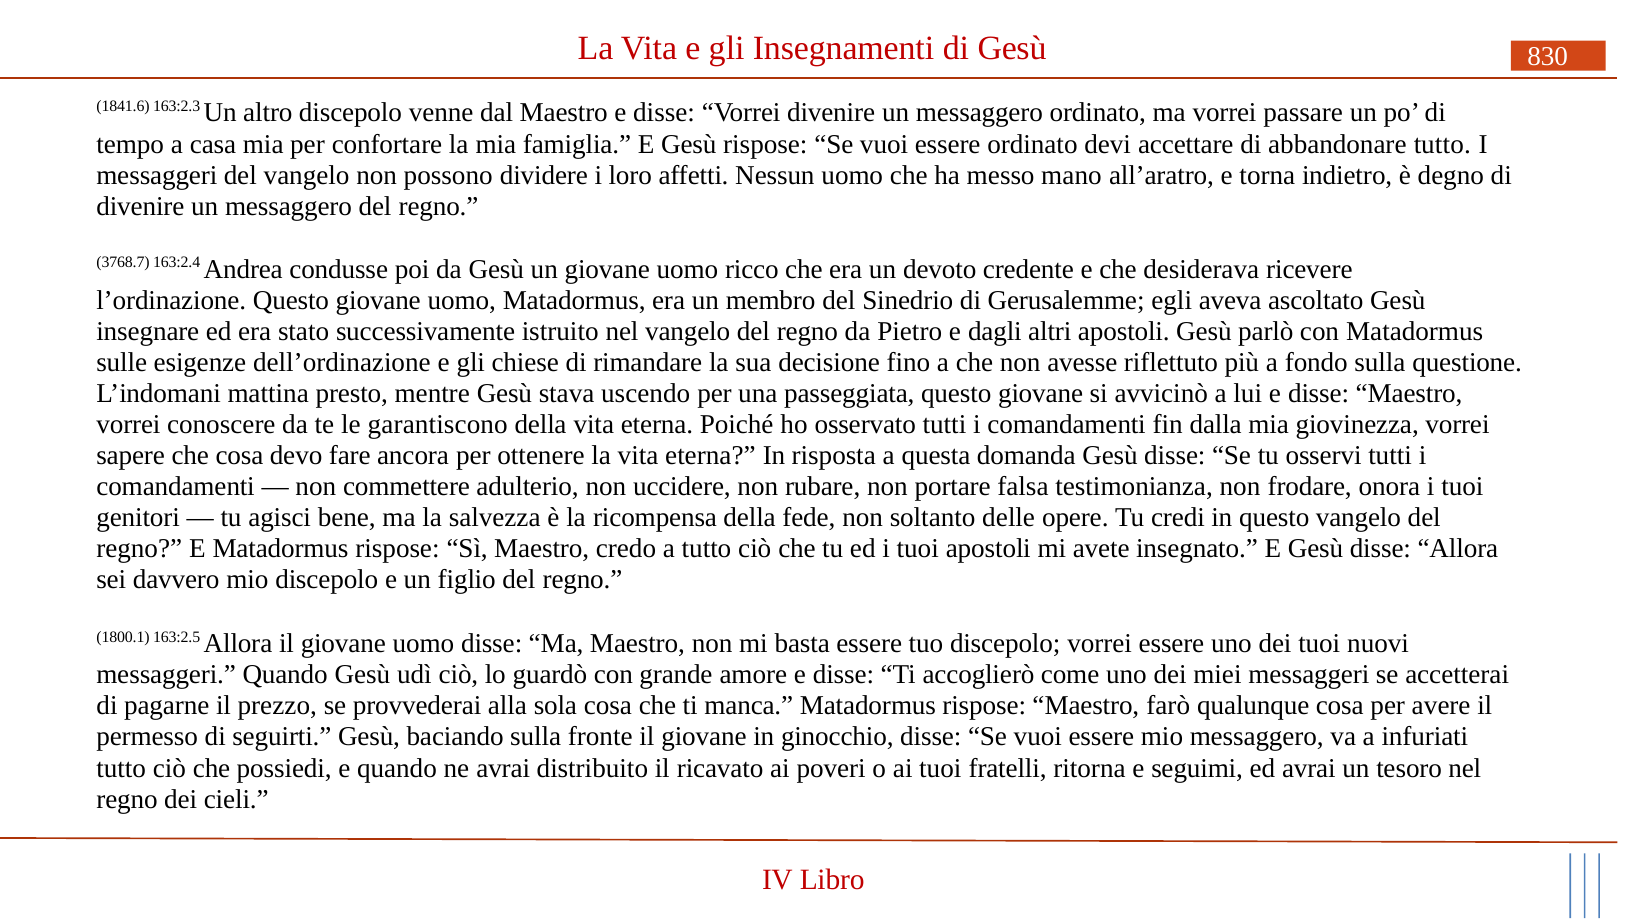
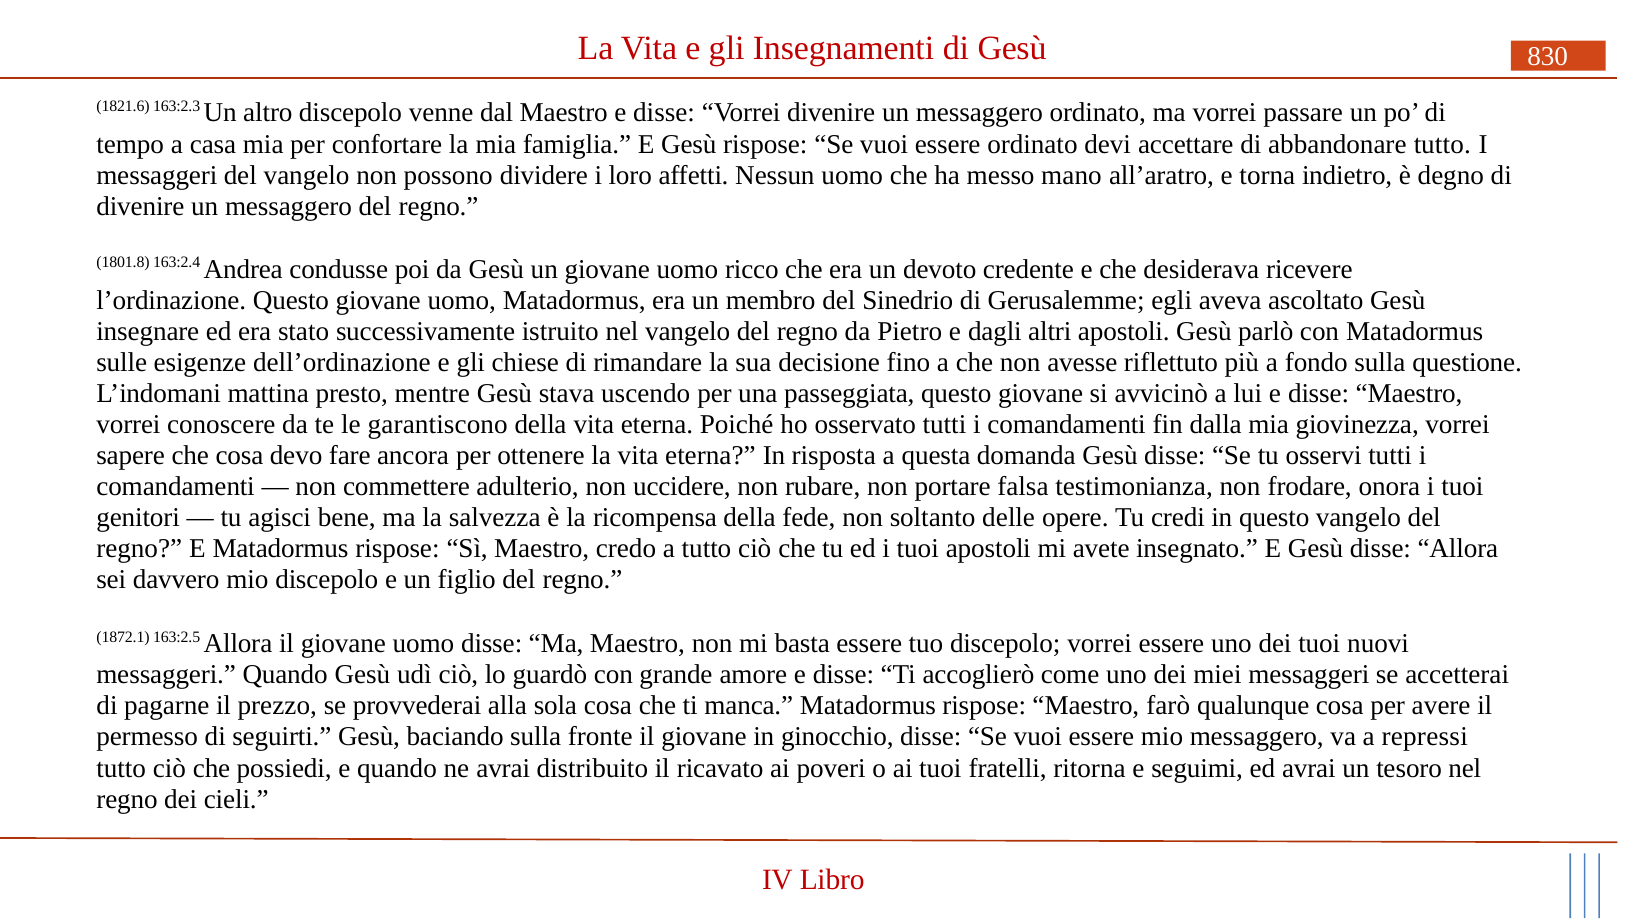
1841.6: 1841.6 -> 1821.6 (123, 106)
3768.7: 3768.7 -> 1801.8 (123, 263)
1800.1: 1800.1 -> 1872.1 (123, 637)
infuriati: infuriati -> repressi (1425, 737)
